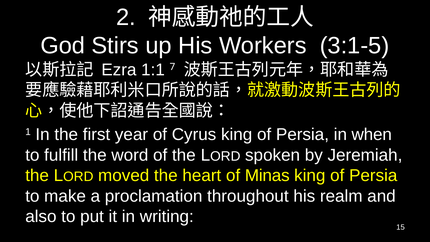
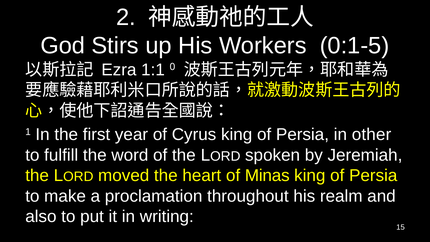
3:1-5: 3:1-5 -> 0:1-5 (355, 46)
7: 7 -> 0 (172, 67)
when: when -> other (372, 135)
